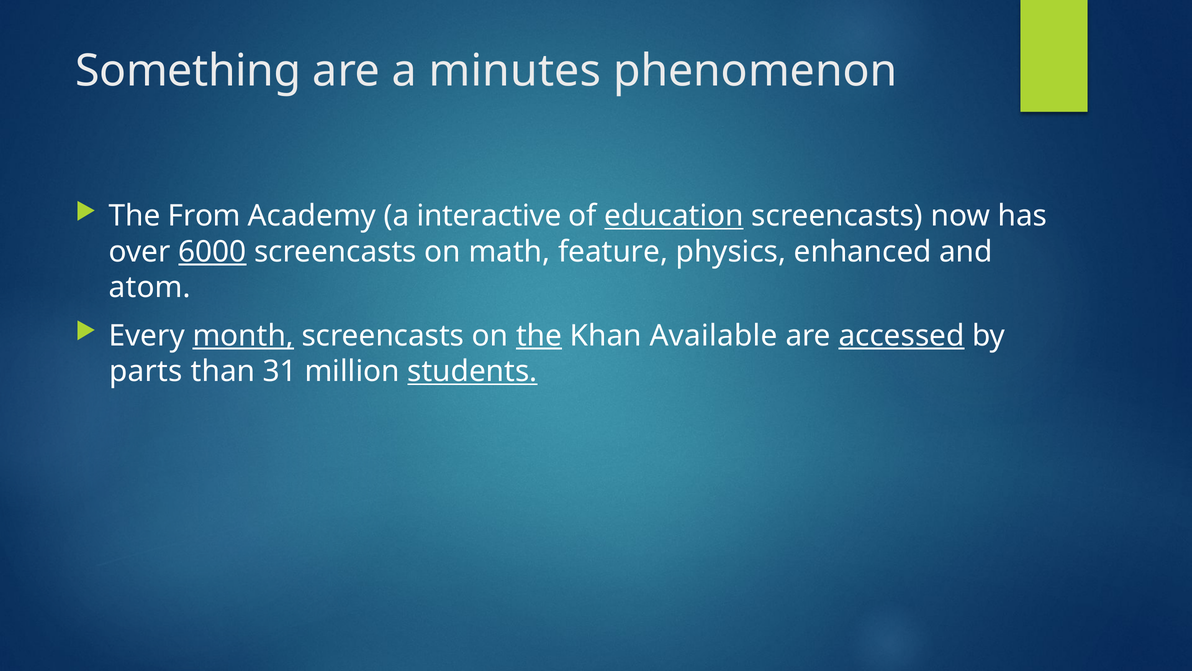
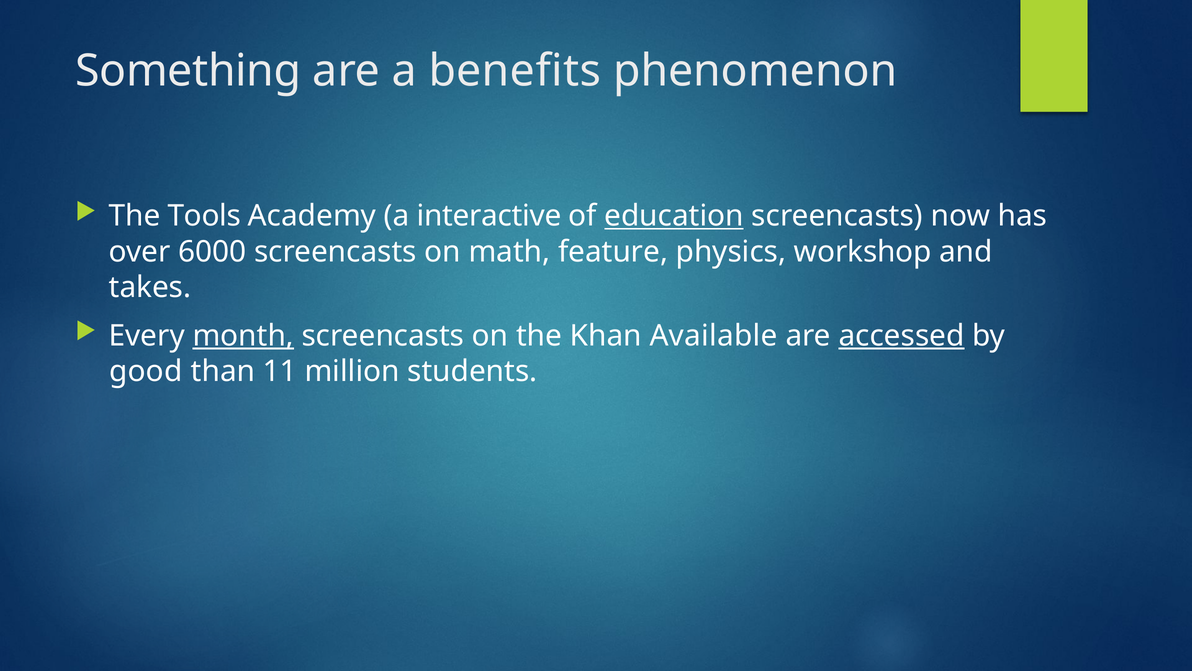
minutes: minutes -> benefits (515, 71)
From: From -> Tools (204, 216)
6000 underline: present -> none (212, 252)
enhanced: enhanced -> workshop (863, 252)
atom: atom -> takes (150, 287)
the underline: present -> none (539, 335)
parts: parts -> good (146, 371)
31: 31 -> 11 (280, 371)
students underline: present -> none (472, 371)
